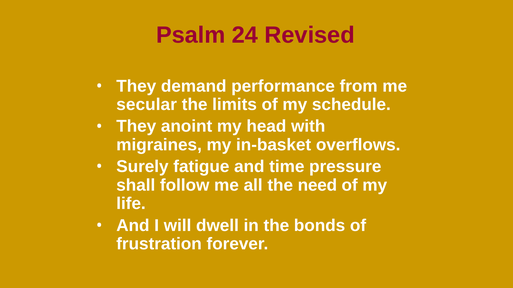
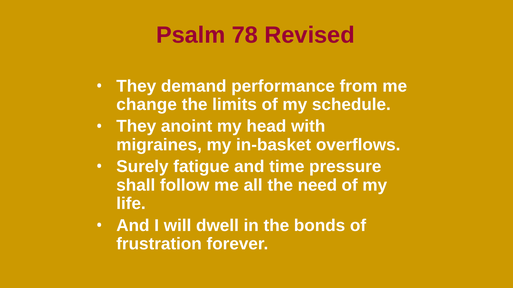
24: 24 -> 78 (245, 35)
secular: secular -> change (147, 105)
